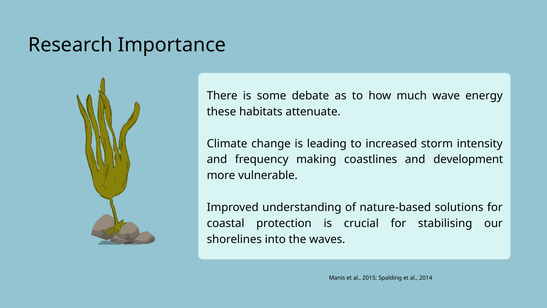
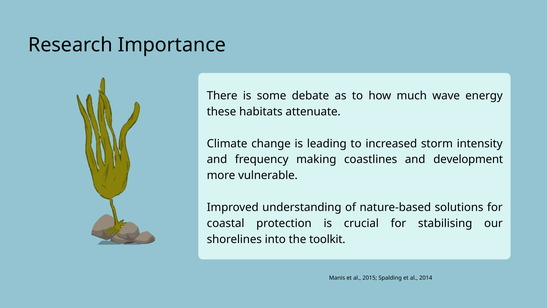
waves: waves -> toolkit (327, 239)
